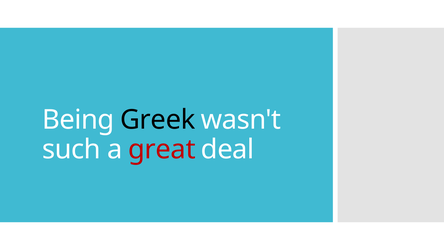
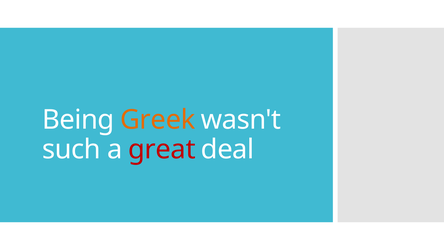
Greek colour: black -> orange (158, 120)
